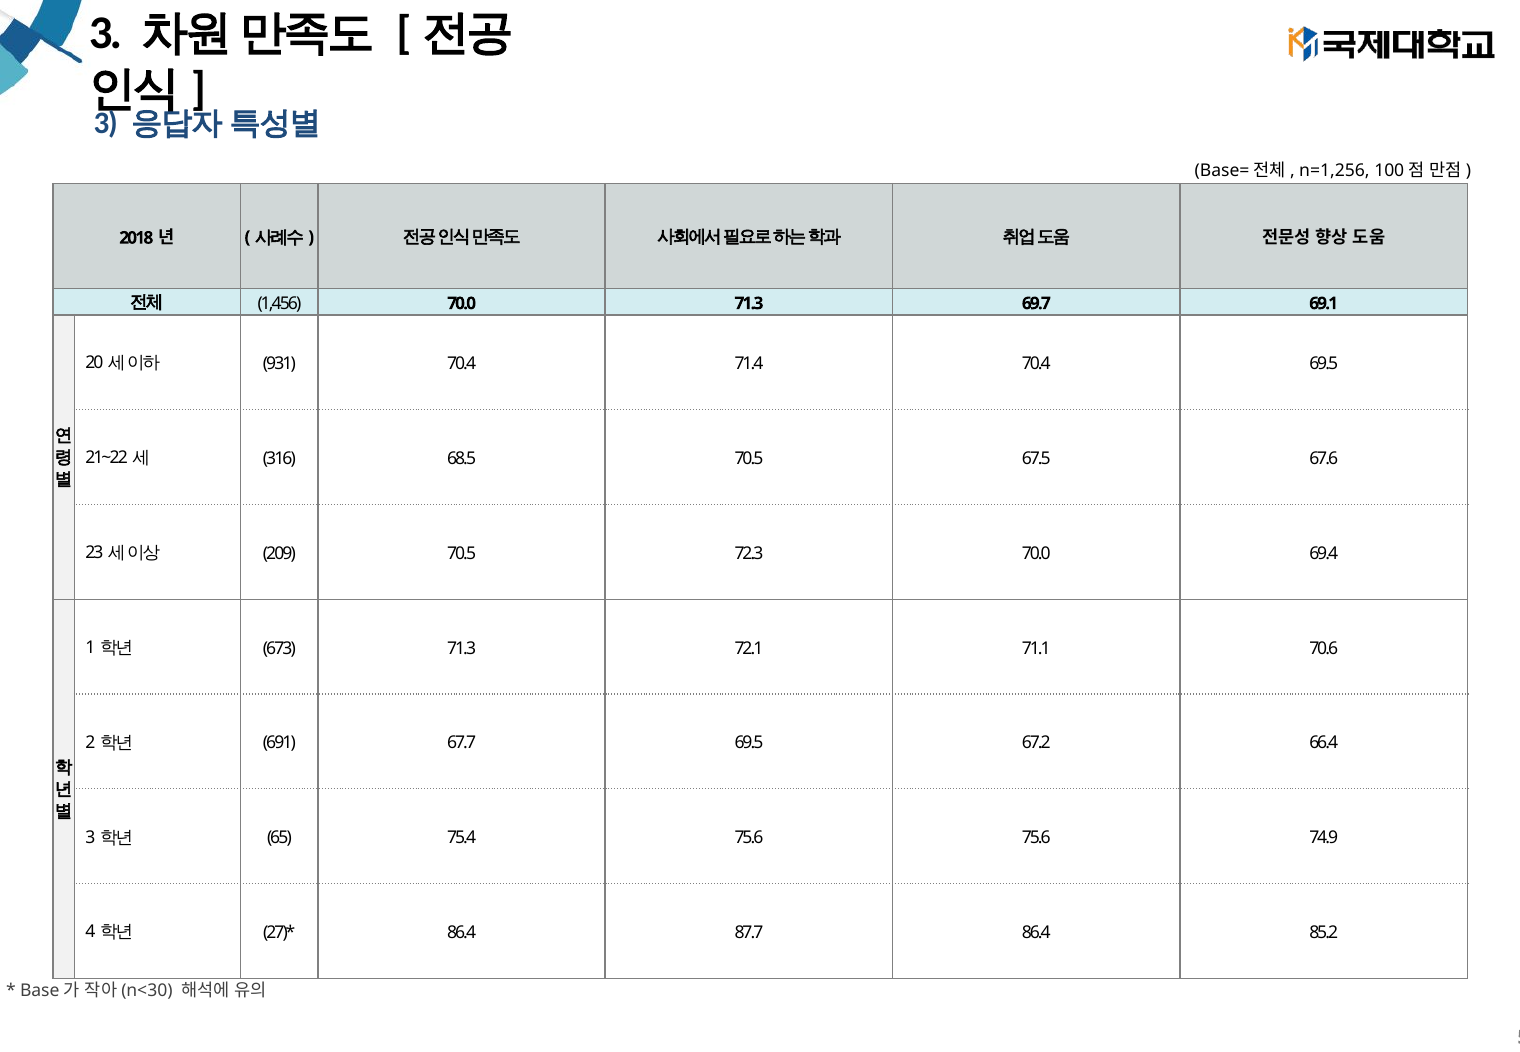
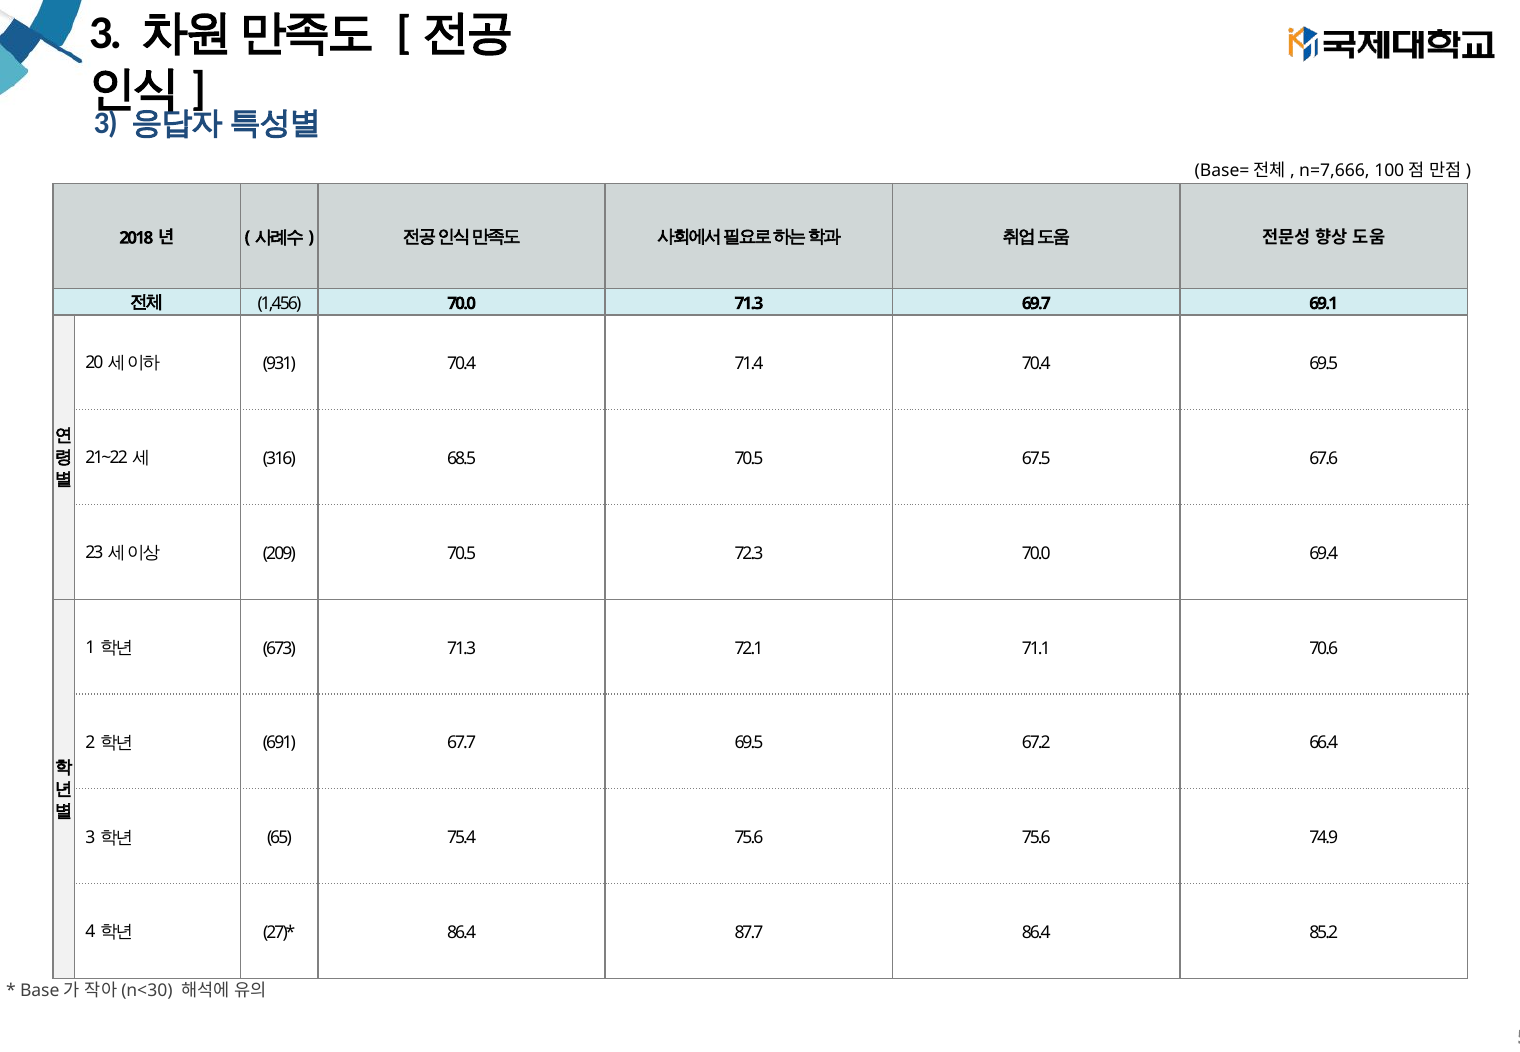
n=1,256: n=1,256 -> n=7,666 (1334, 171)
